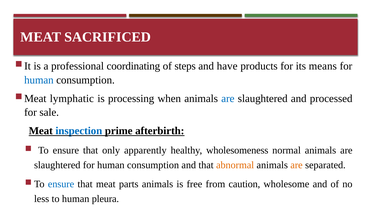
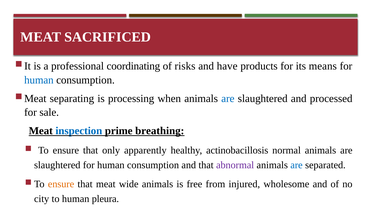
steps: steps -> risks (185, 66)
lymphatic: lymphatic -> separating (72, 98)
afterbirth: afterbirth -> breathing (160, 131)
wholesomeness: wholesomeness -> actinobacillosis (237, 150)
abnormal colour: orange -> purple (235, 165)
are colour: orange -> blue (297, 165)
ensure colour: blue -> orange (61, 184)
parts: parts -> wide (129, 184)
caution: caution -> injured (244, 184)
less: less -> city (42, 198)
